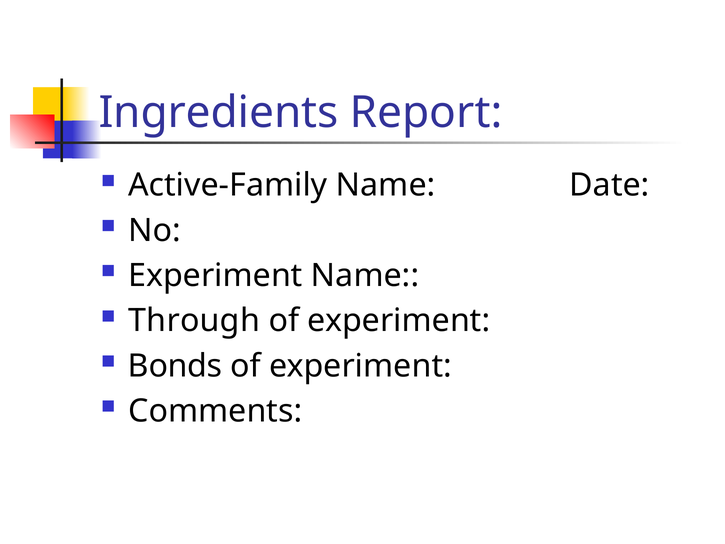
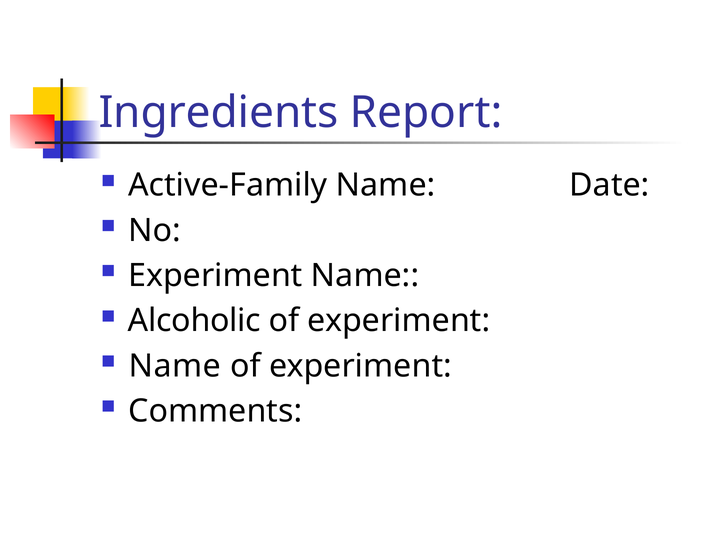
Through: Through -> Alcoholic (194, 321)
Bonds: Bonds -> Name (175, 366)
